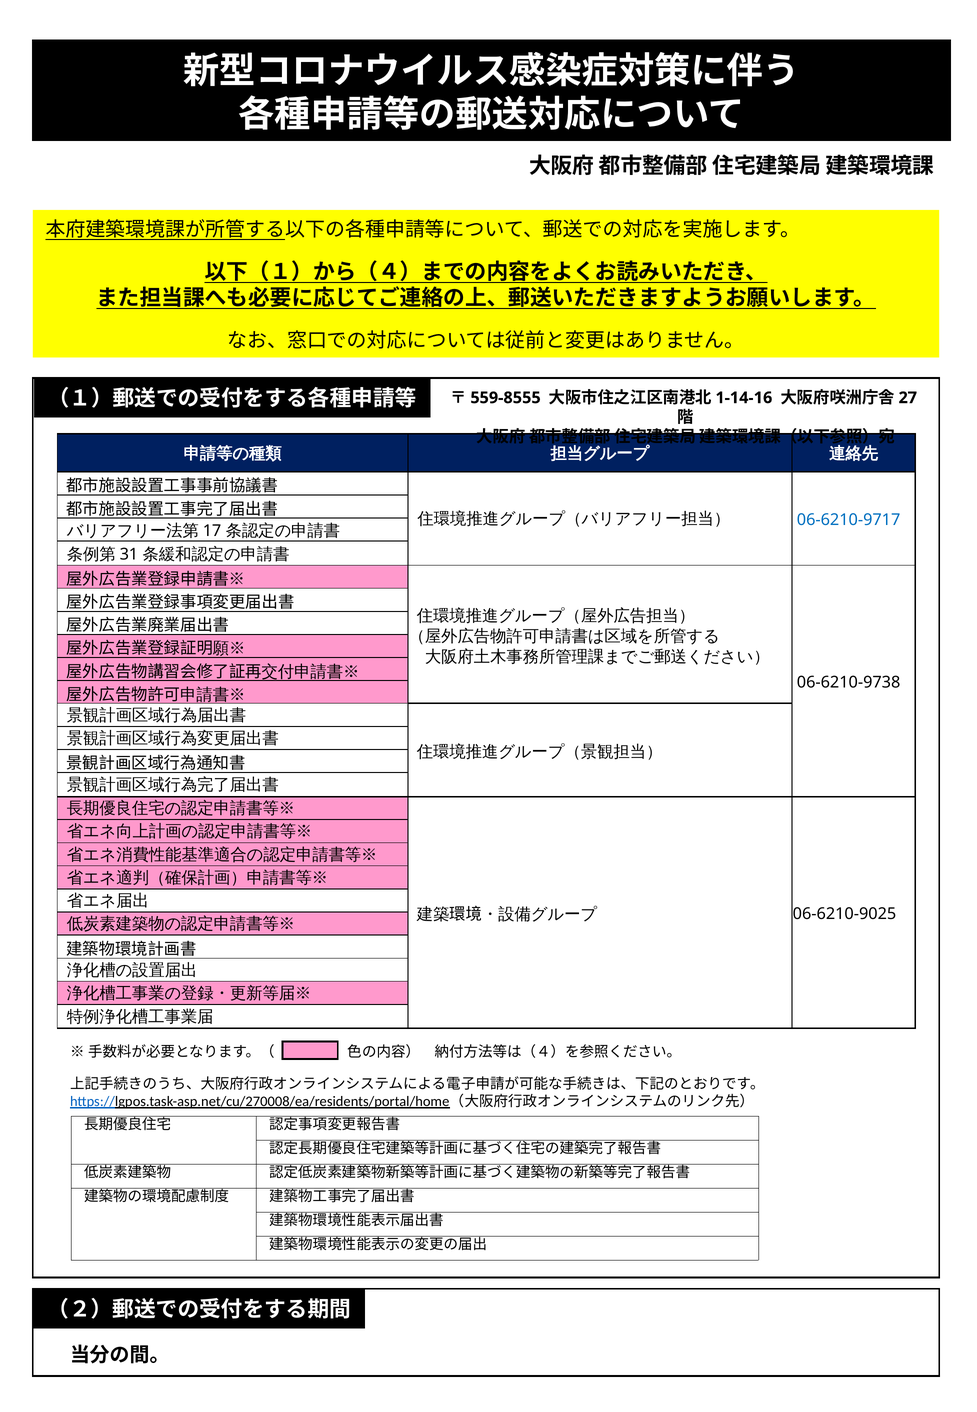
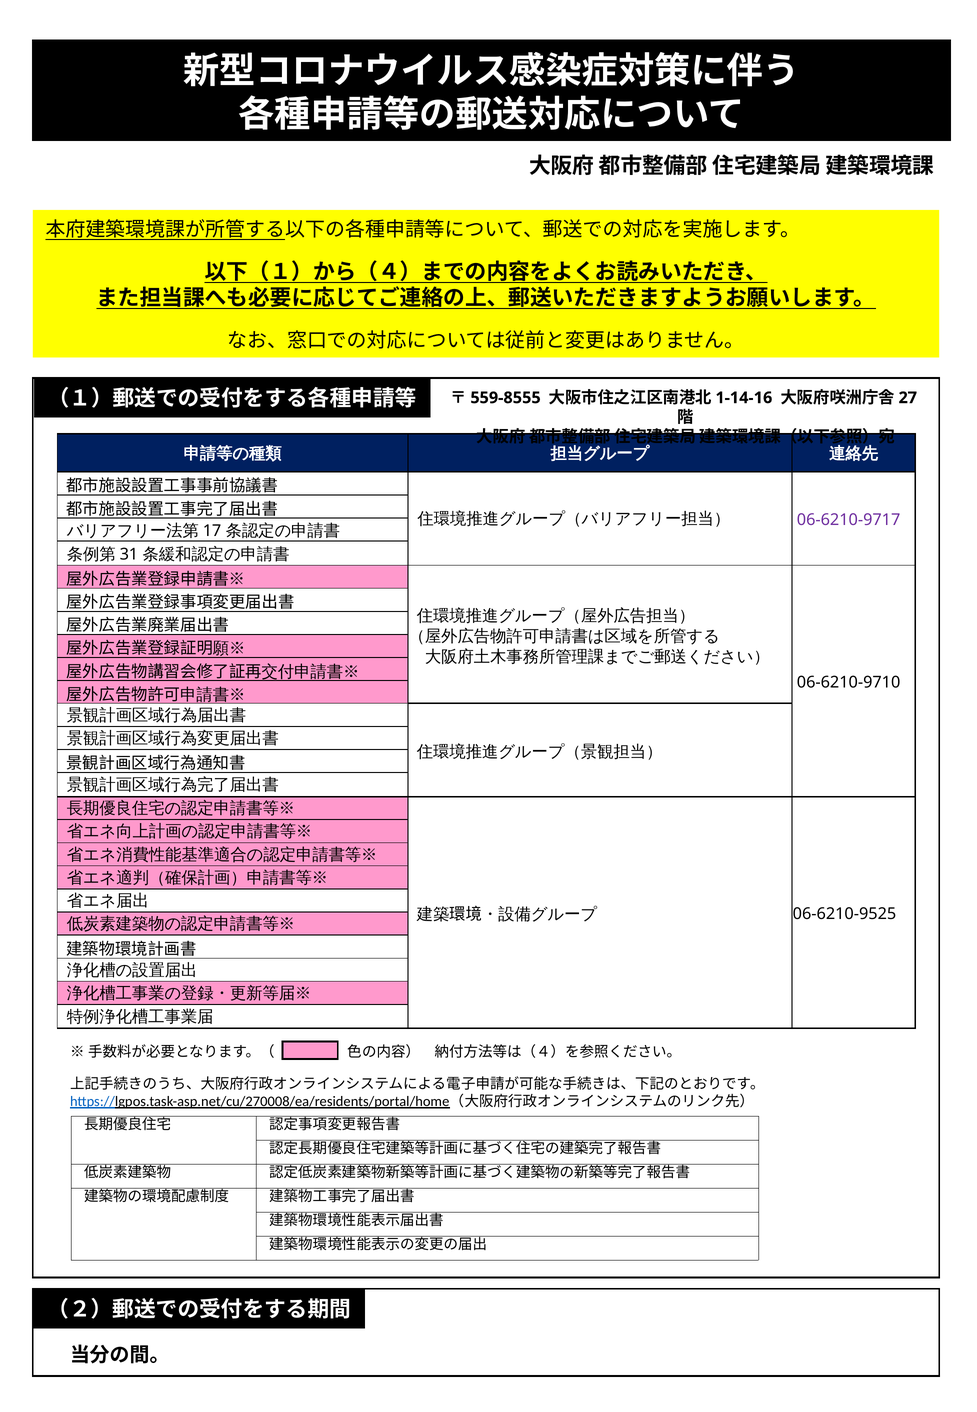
06-6210-9717 colour: blue -> purple (849, 520)
06-6210-9738: 06-6210-9738 -> 06-6210-9710 (849, 682)
06-6210-9025: 06-6210-9025 -> 06-6210-9525 (845, 913)
